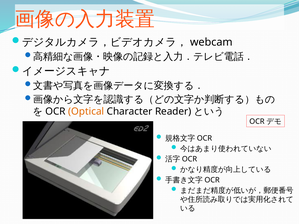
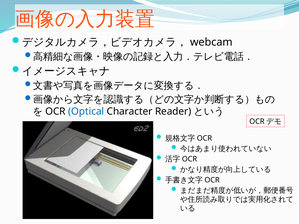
Optical colour: orange -> blue (86, 112)
